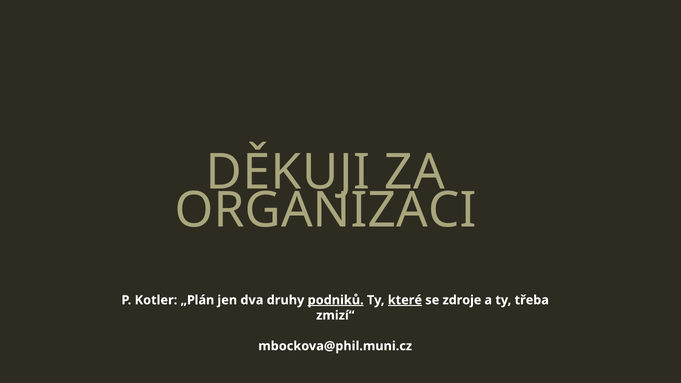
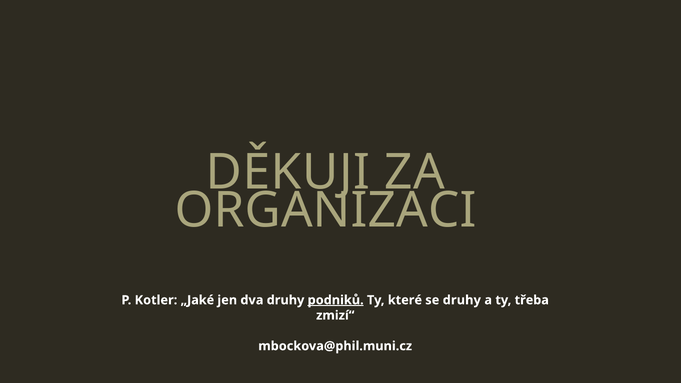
„Plán: „Plán -> „Jaké (197, 300)
které underline: present -> none (405, 300)
se zdroje: zdroje -> druhy (462, 300)
